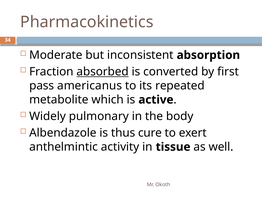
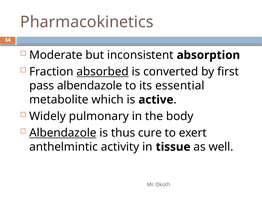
pass americanus: americanus -> albendazole (90, 85)
repeated: repeated -> essential (180, 85)
Albendazole underline: none -> present (63, 133)
